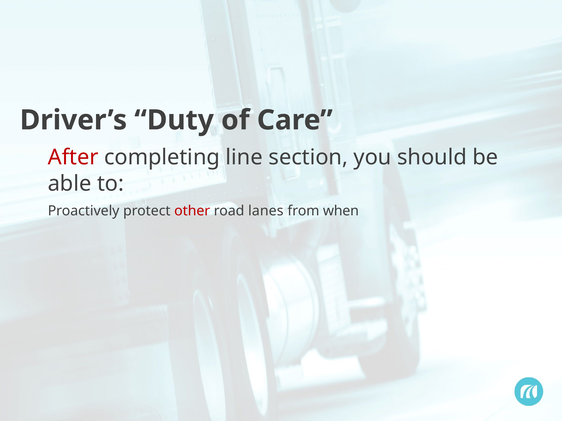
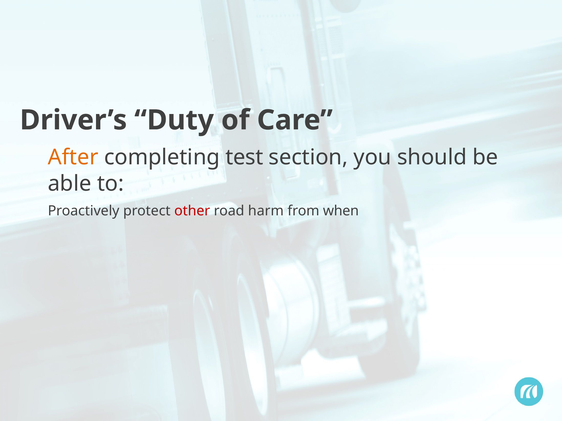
After colour: red -> orange (73, 158)
line: line -> test (244, 158)
lanes: lanes -> harm (266, 211)
